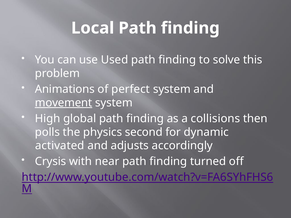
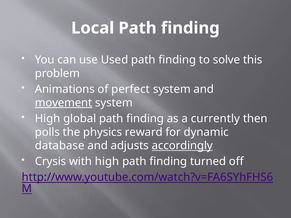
collisions: collisions -> currently (215, 119)
second: second -> reward (144, 132)
activated: activated -> database (60, 146)
accordingly underline: none -> present (182, 146)
with near: near -> high (107, 162)
